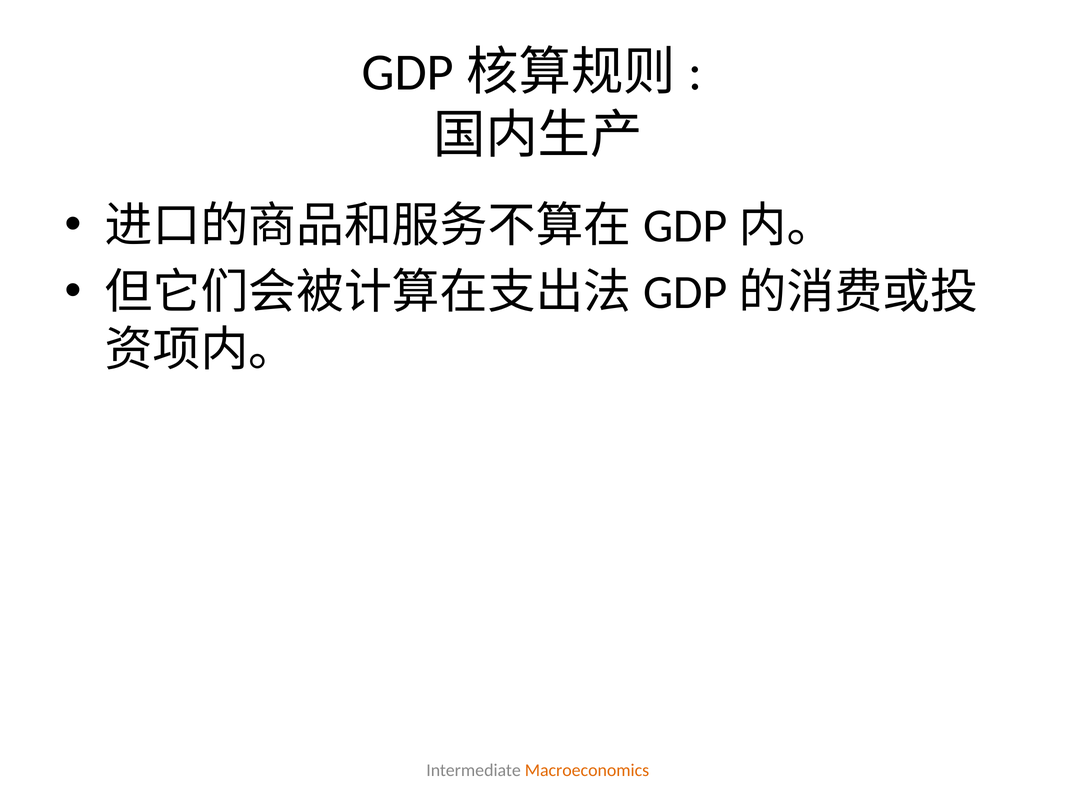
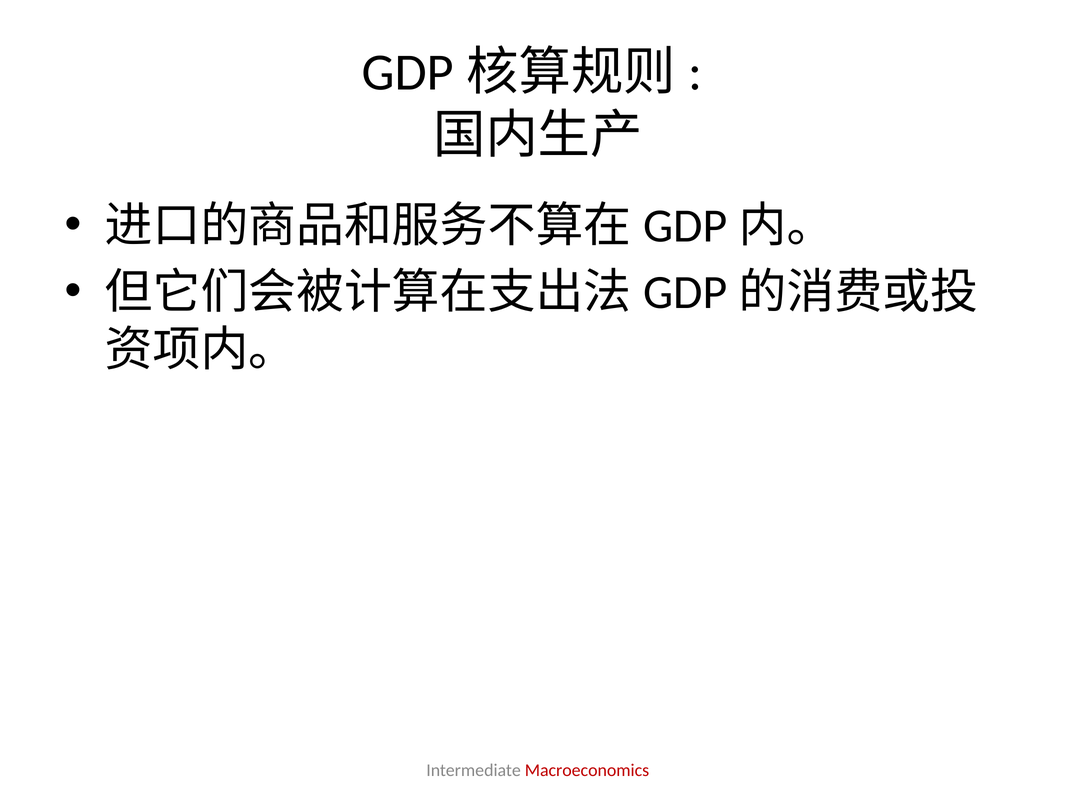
Macroeconomics colour: orange -> red (587, 771)
